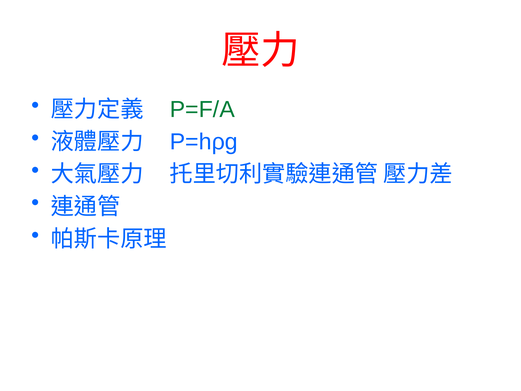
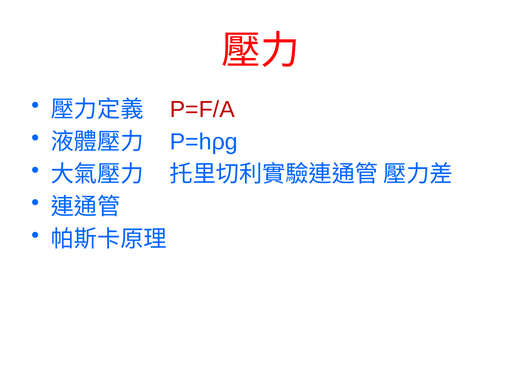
P=F/A colour: green -> red (202, 109)
